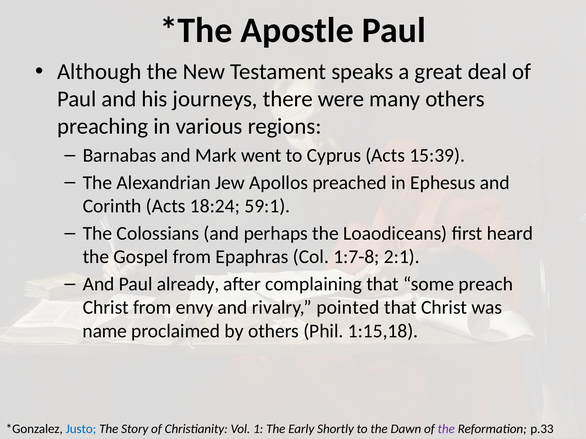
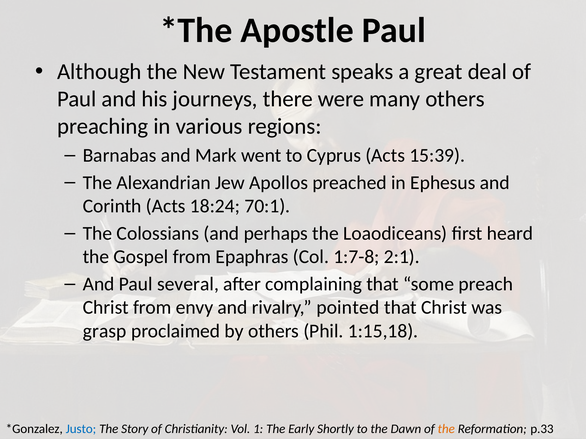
59:1: 59:1 -> 70:1 (267, 206)
already: already -> several (188, 284)
name: name -> grasp (105, 331)
the colour: purple -> orange (446, 429)
